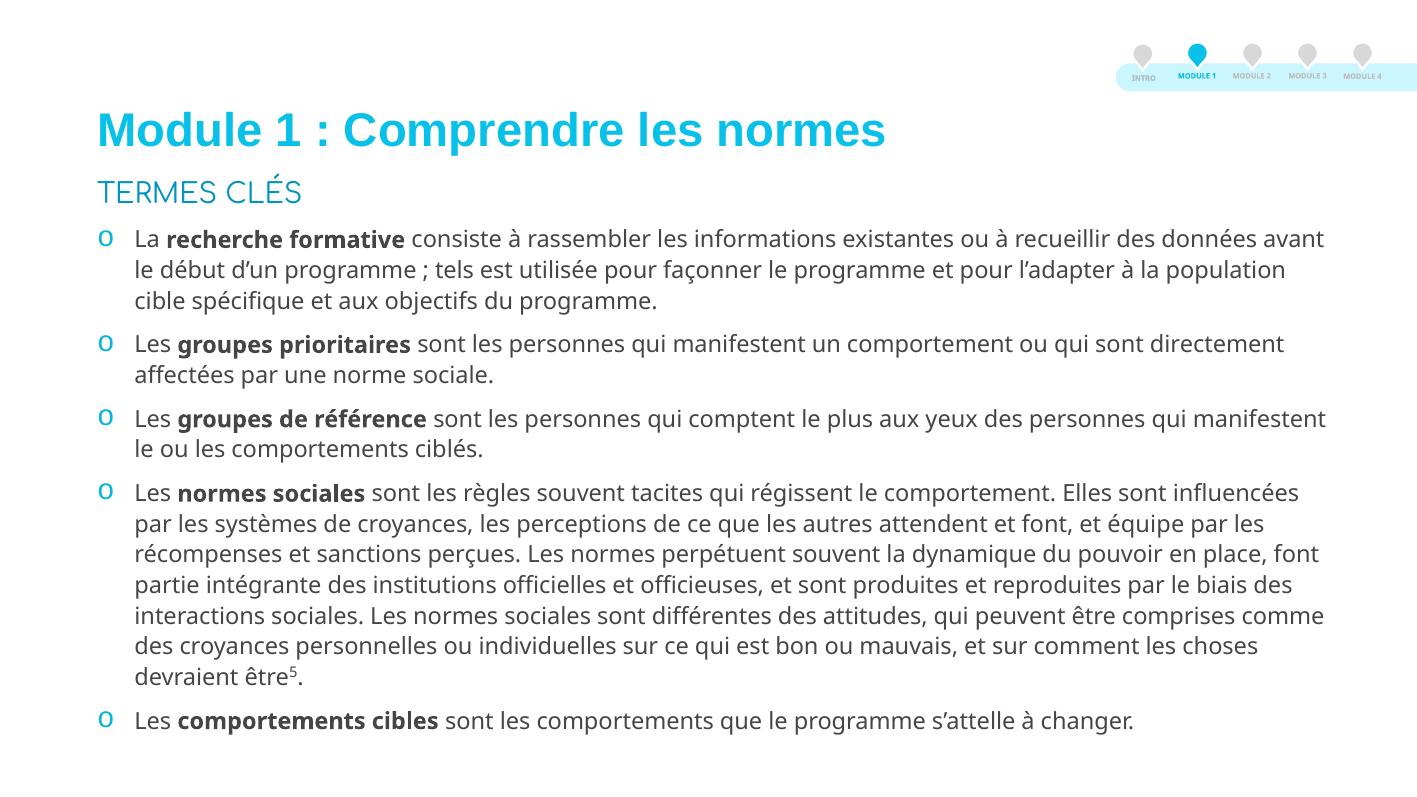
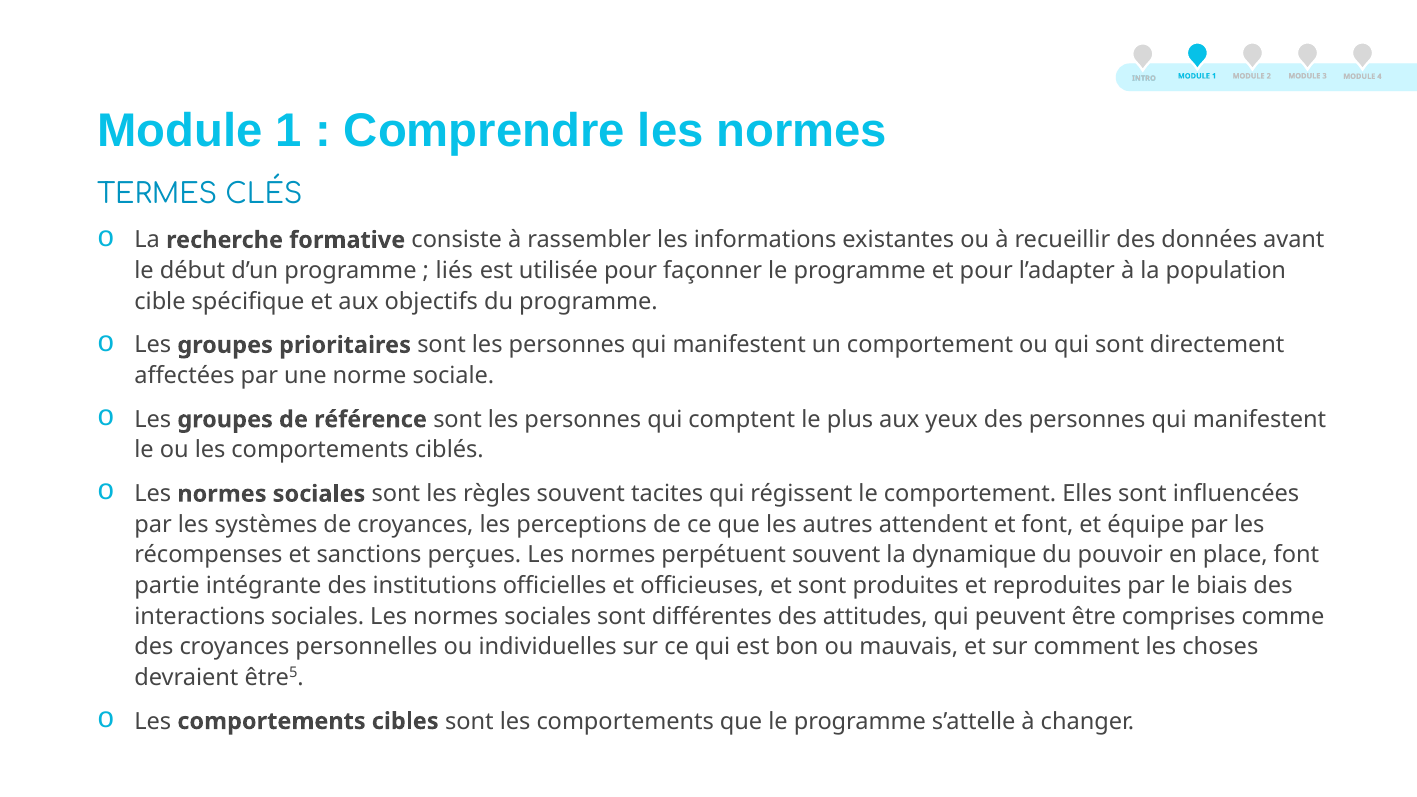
tels: tels -> liés (454, 271)
